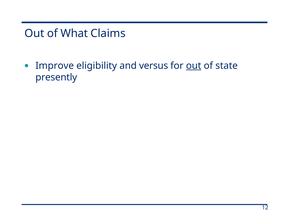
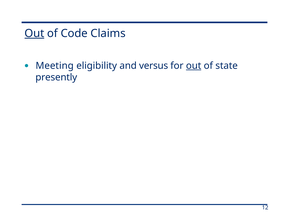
Out underline: none -> present (34, 33)
What: What -> Code (74, 33)
Improve: Improve -> Meeting (55, 66)
